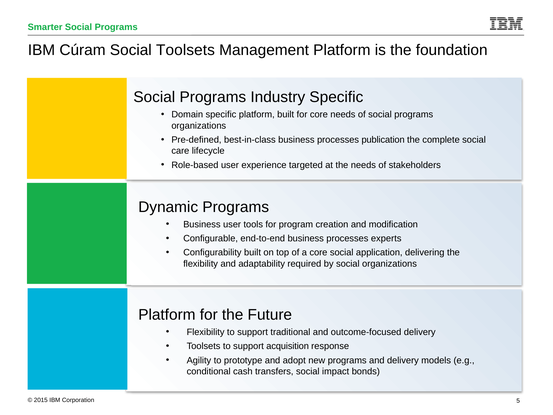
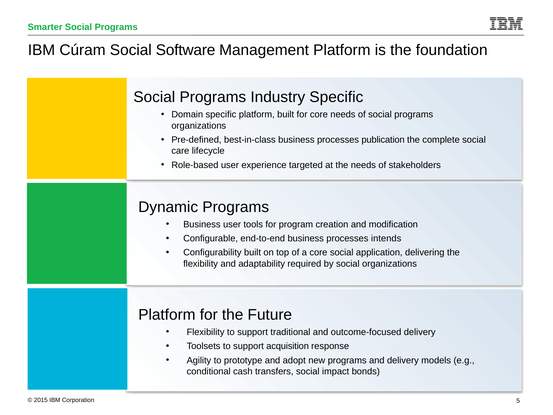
Social Toolsets: Toolsets -> Software (186, 50)
experts: experts -> intends (386, 238)
